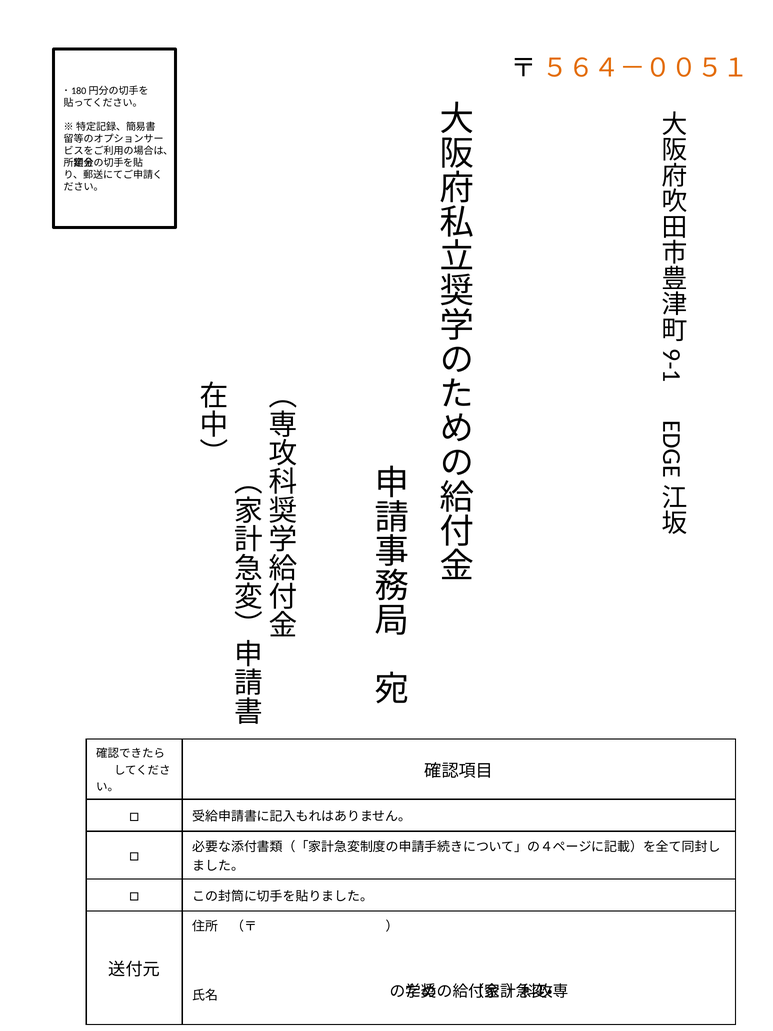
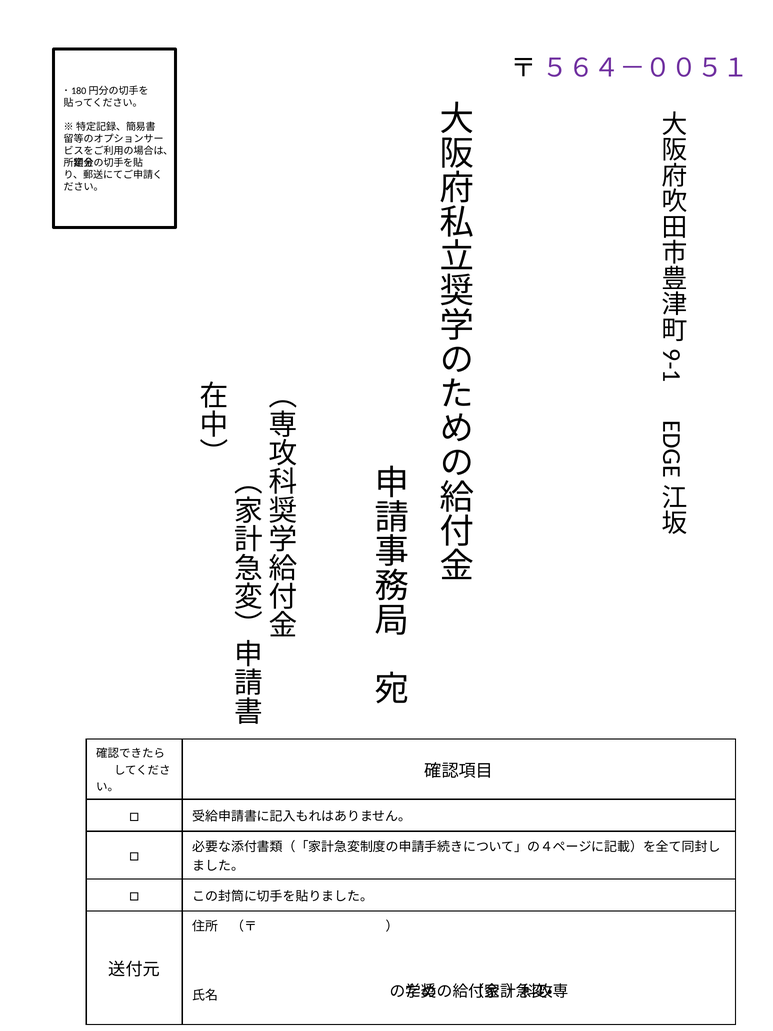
５６４－００５１ colour: orange -> purple (645, 68)
